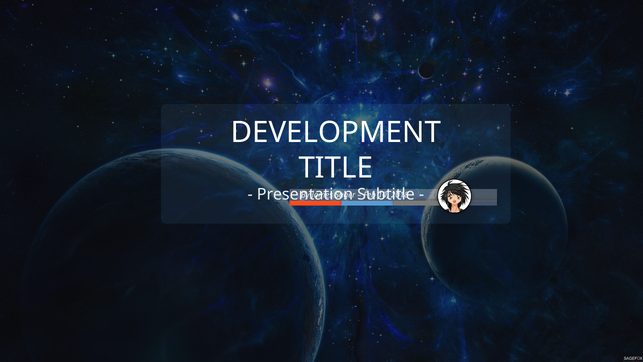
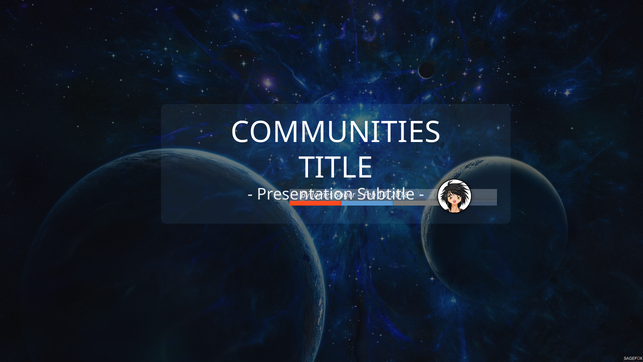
DEVELOPMENT: DEVELOPMENT -> COMMUNITIES (336, 133)
